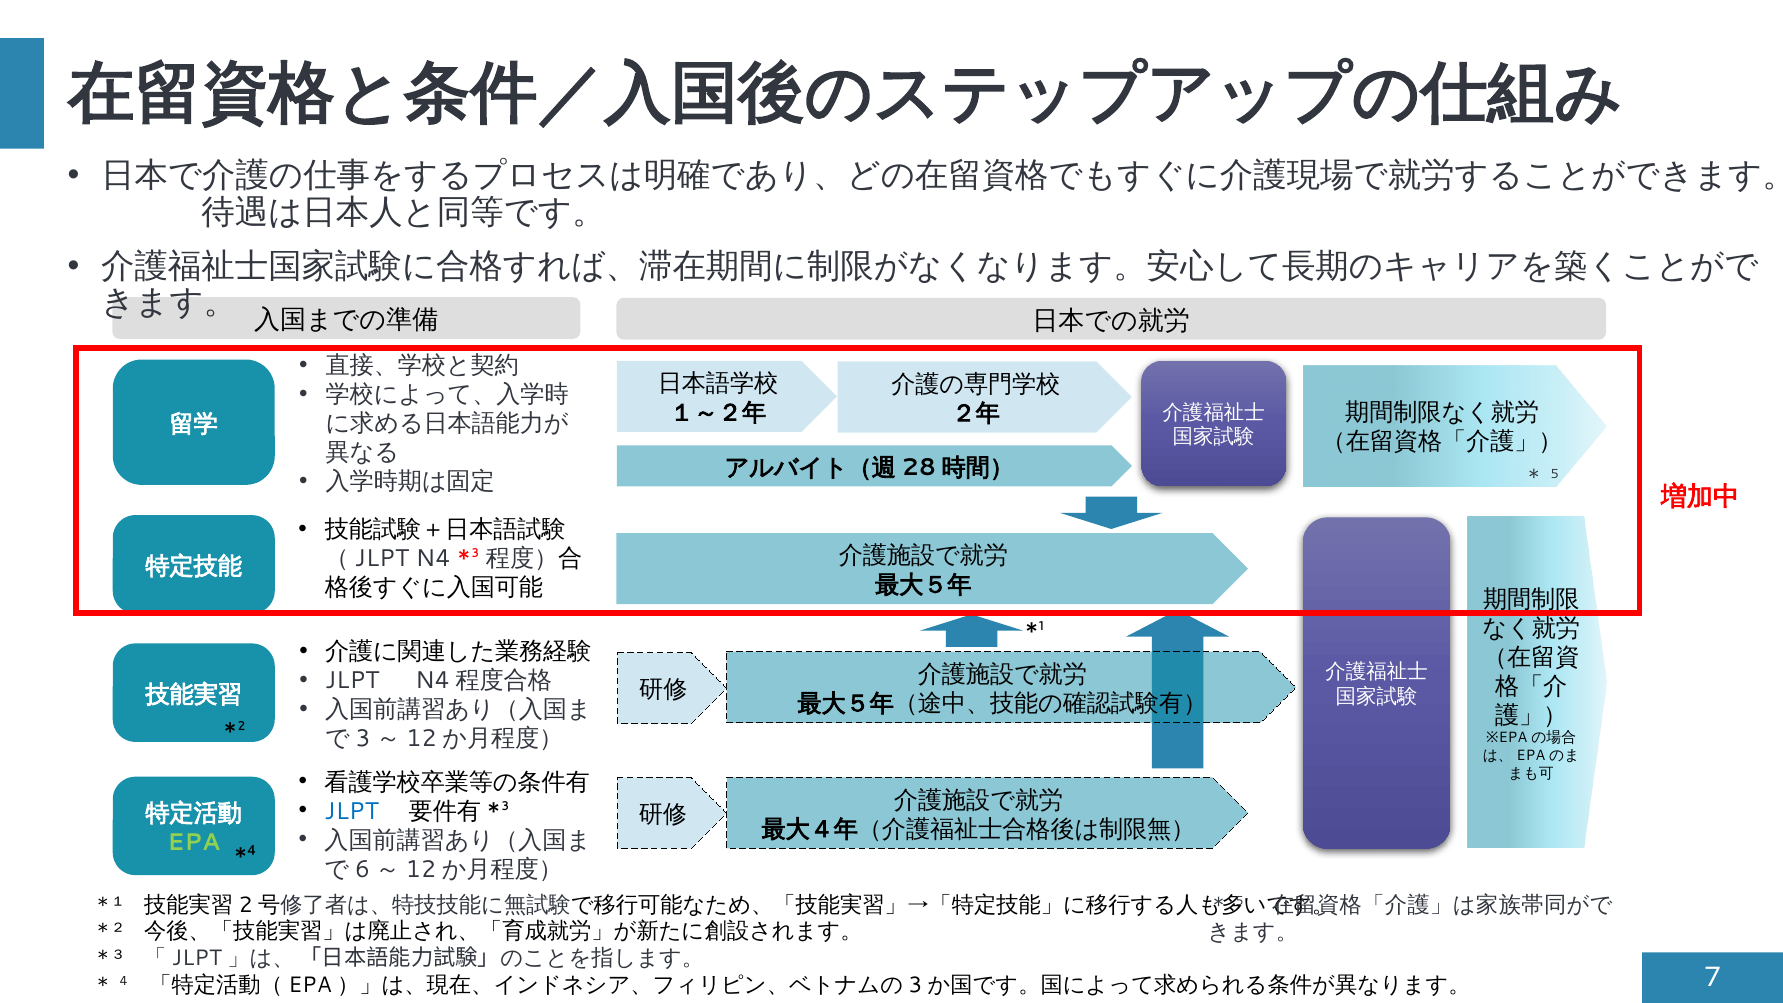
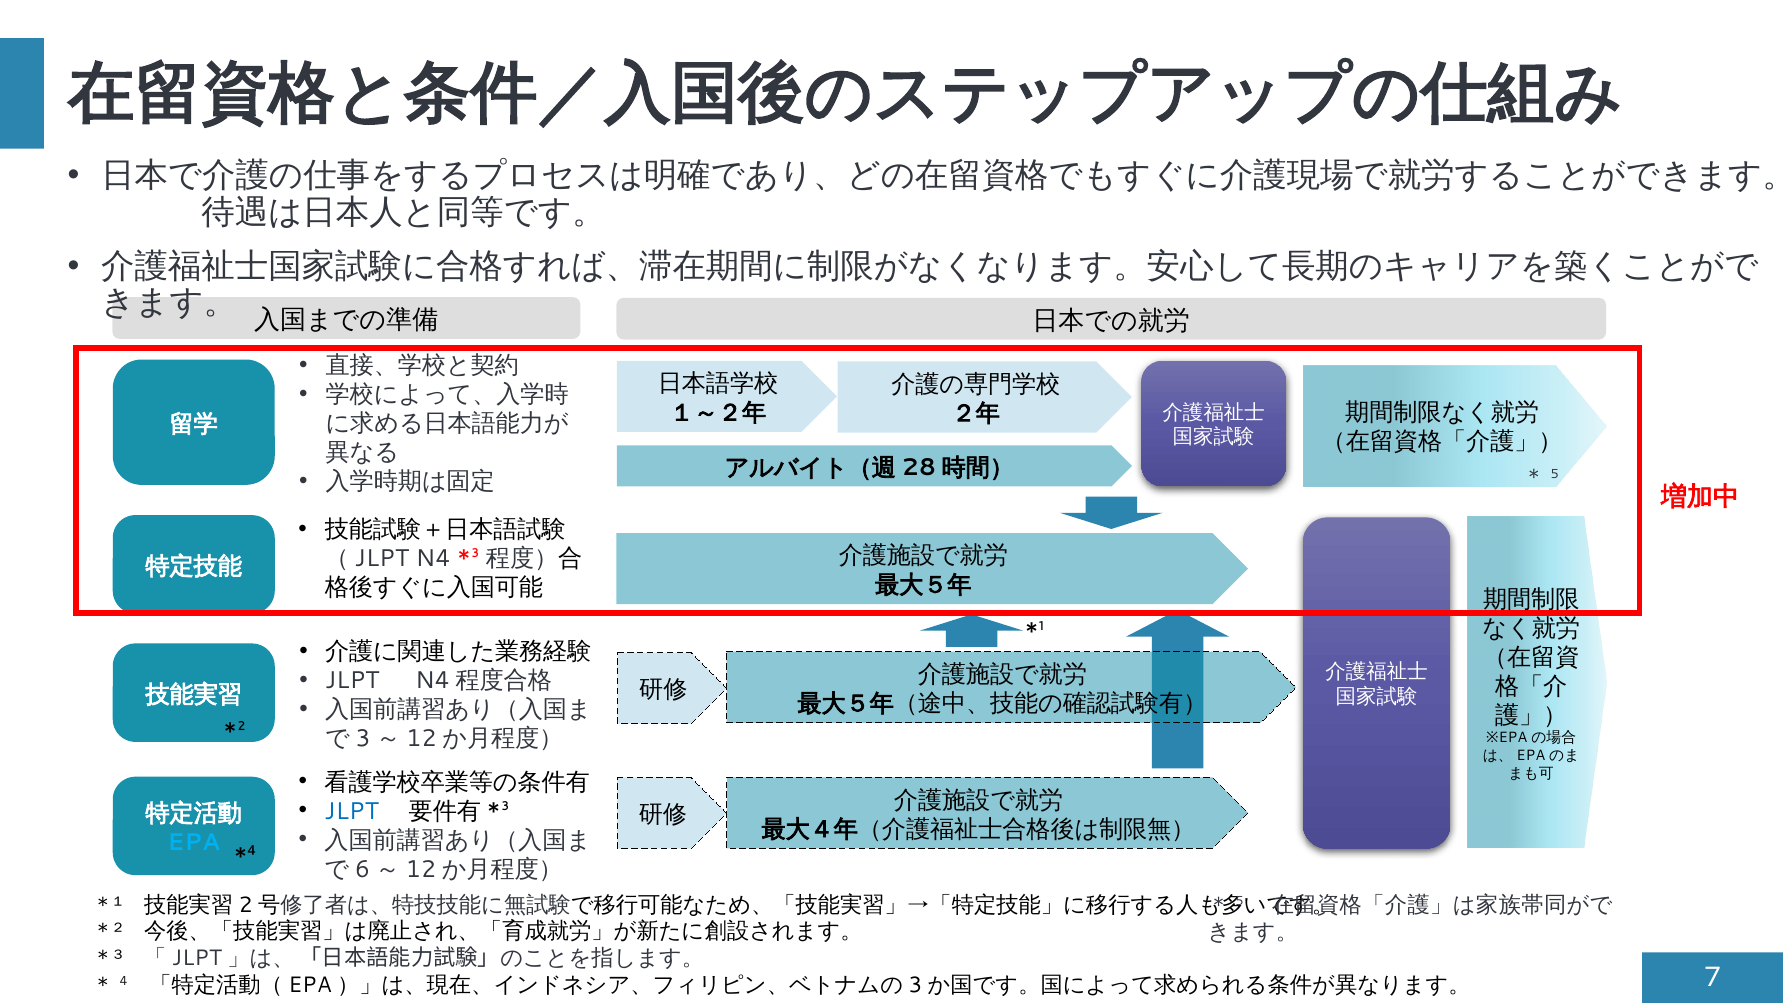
EPA colour: light green -> light blue (194, 842)
